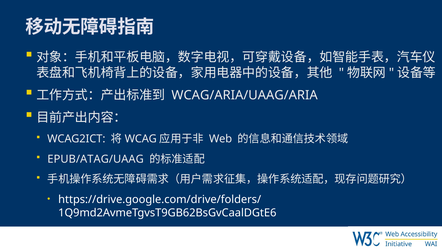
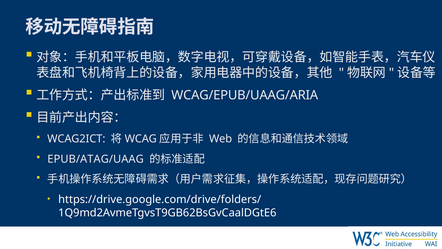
WCAG/ARIA/UAAG/ARIA: WCAG/ARIA/UAAG/ARIA -> WCAG/EPUB/UAAG/ARIA (245, 95)
